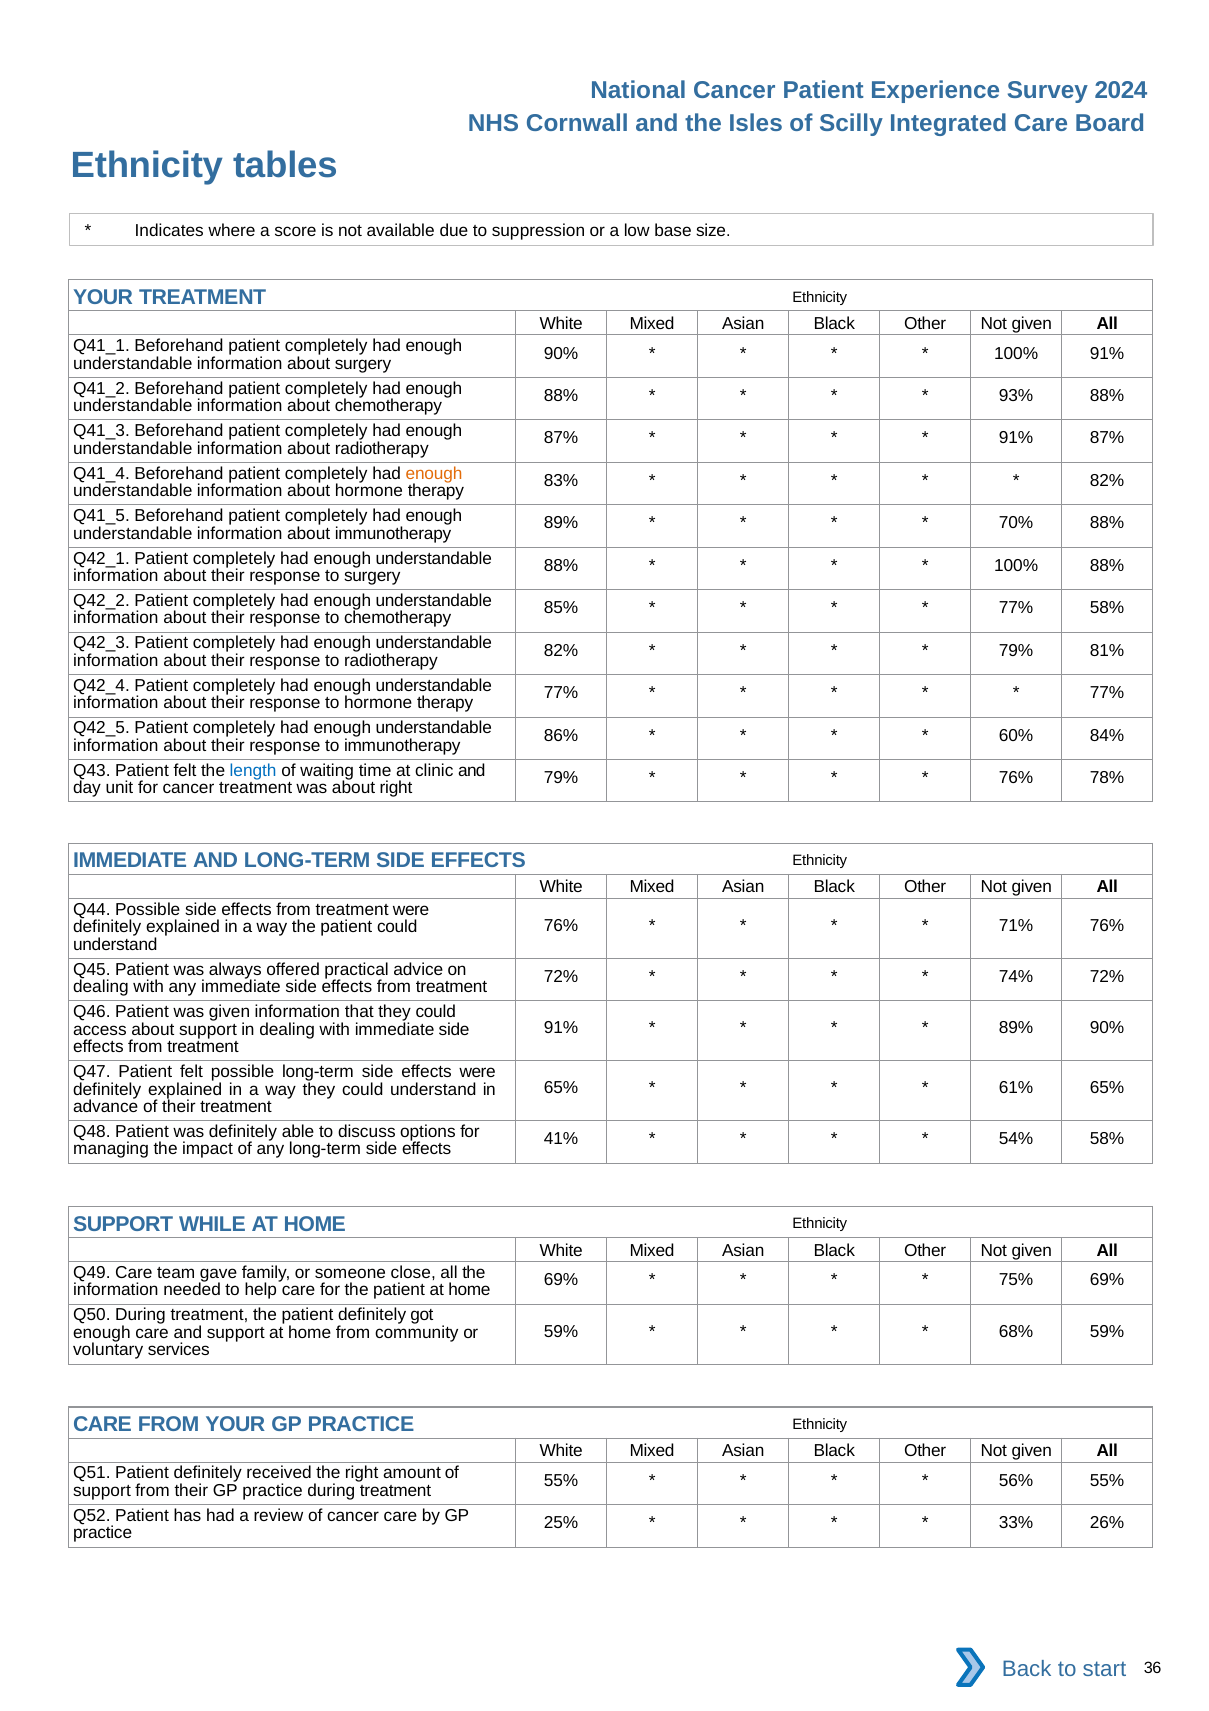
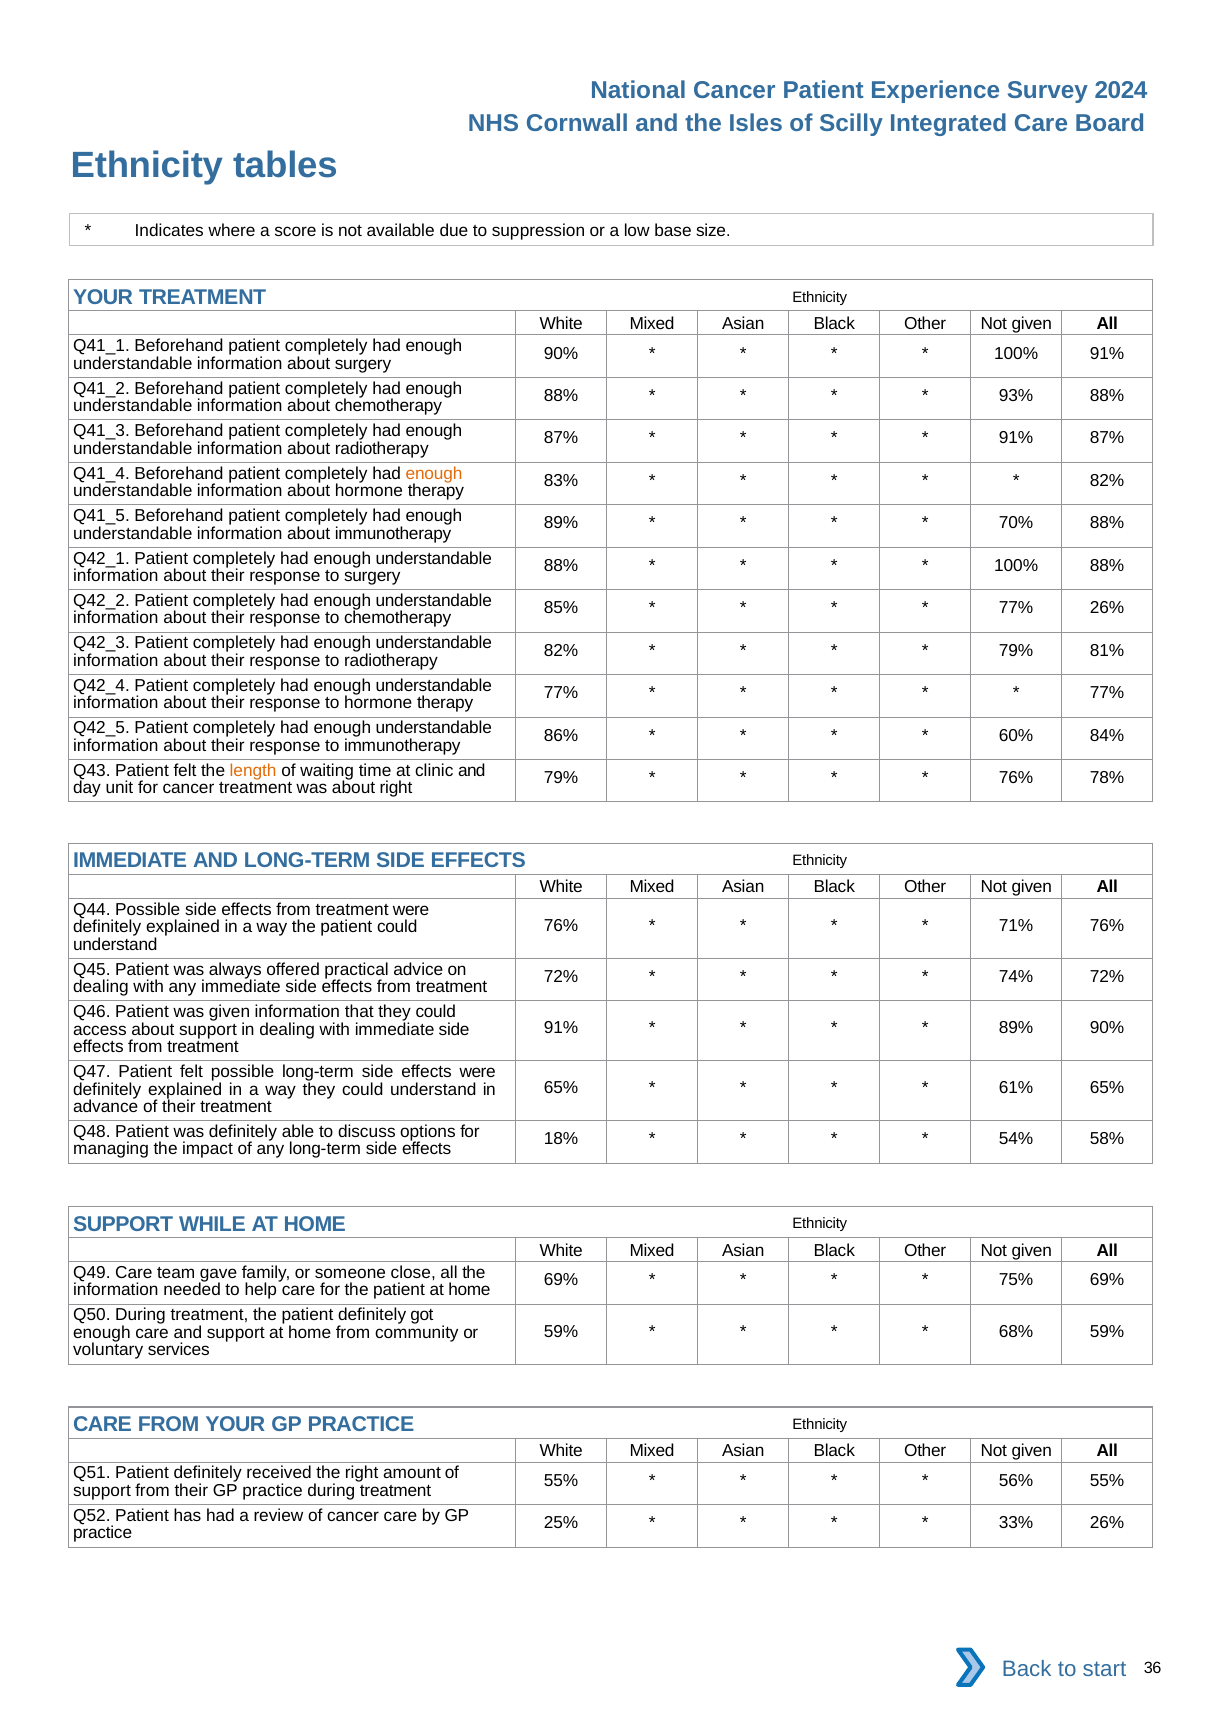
77% 58%: 58% -> 26% (1107, 608)
length colour: blue -> orange (253, 771)
41%: 41% -> 18% (561, 1139)
